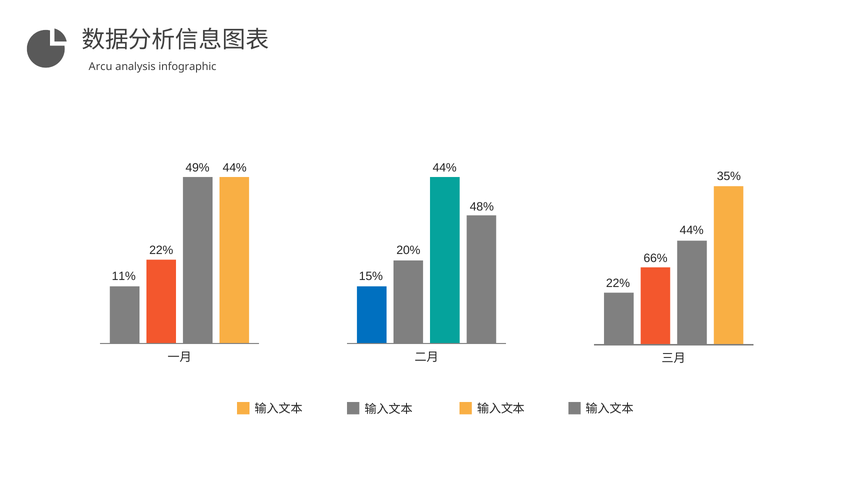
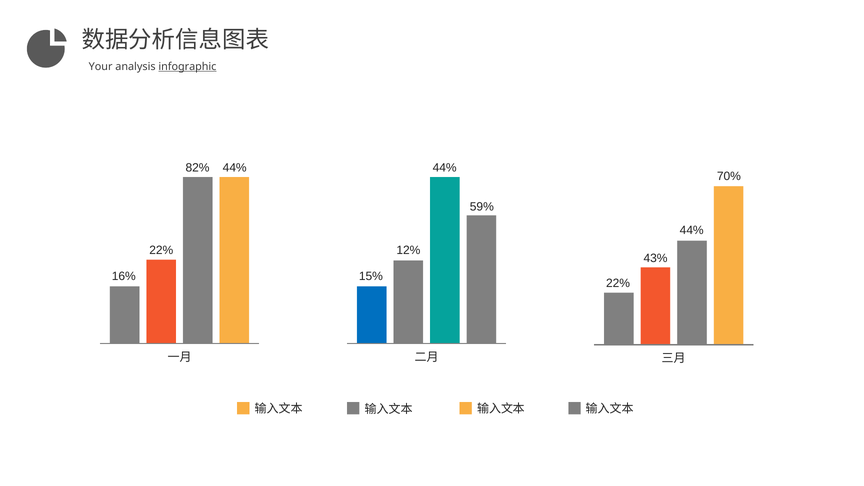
Arcu: Arcu -> Your (101, 67)
infographic underline: none -> present (187, 67)
49%: 49% -> 82% (197, 168)
35%: 35% -> 70% (729, 176)
48%: 48% -> 59% (482, 207)
20%: 20% -> 12% (408, 250)
66%: 66% -> 43% (656, 259)
11%: 11% -> 16% (124, 276)
